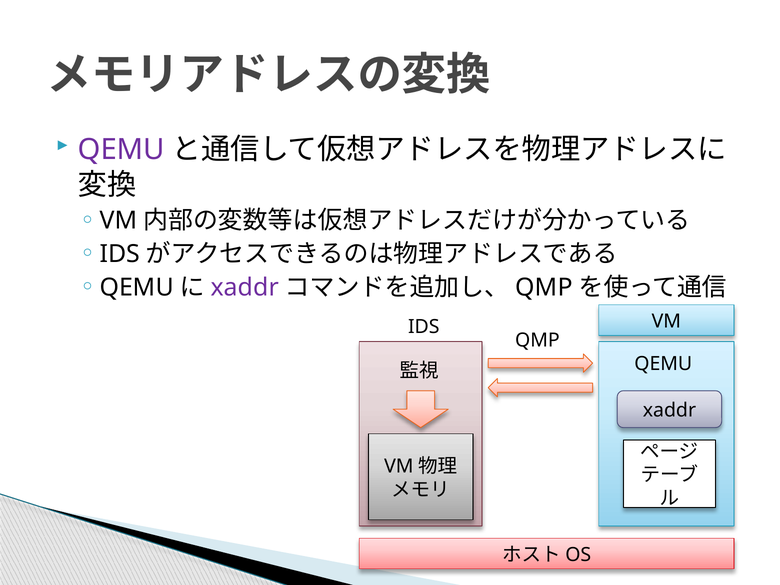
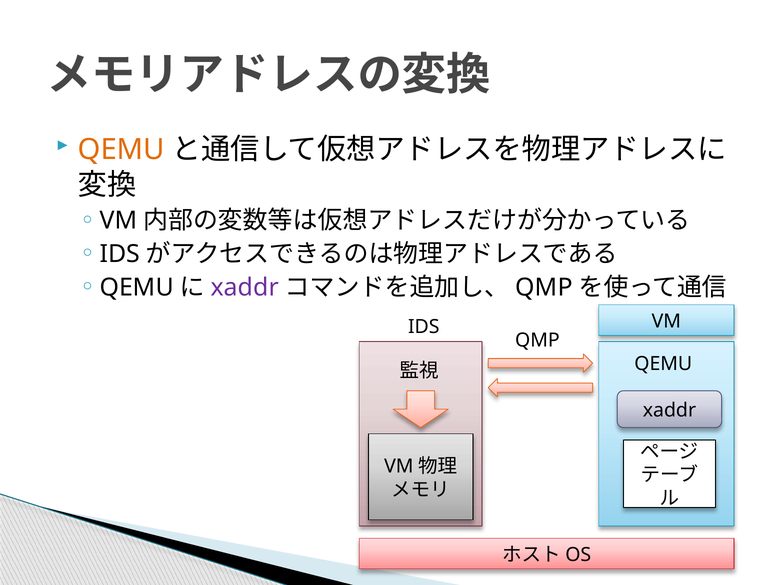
QEMU colour: purple -> orange (121, 150)
